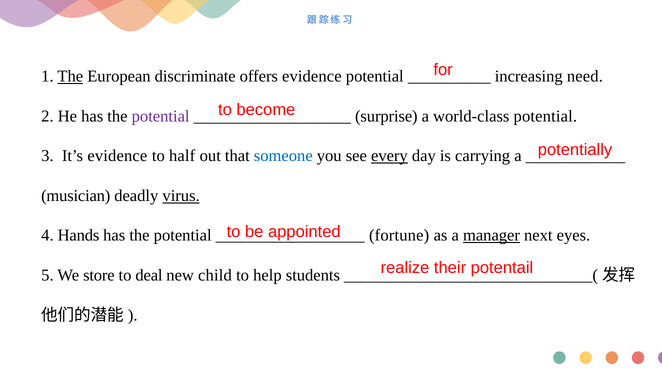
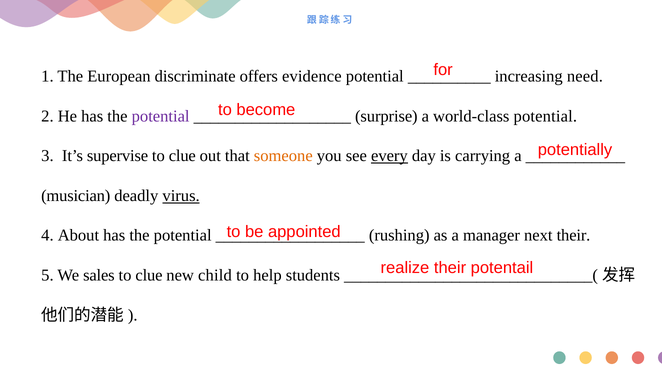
The underline: present -> none (70, 76)
It’s evidence: evidence -> supervise (118, 156)
half: half -> clue (182, 156)
someone colour: blue -> orange (283, 156)
Hands: Hands -> About (78, 235)
fortune: fortune -> rushing (399, 235)
manager underline: present -> none (491, 235)
next eyes: eyes -> their (574, 235)
store: store -> sales (99, 275)
deal: deal -> clue (149, 275)
